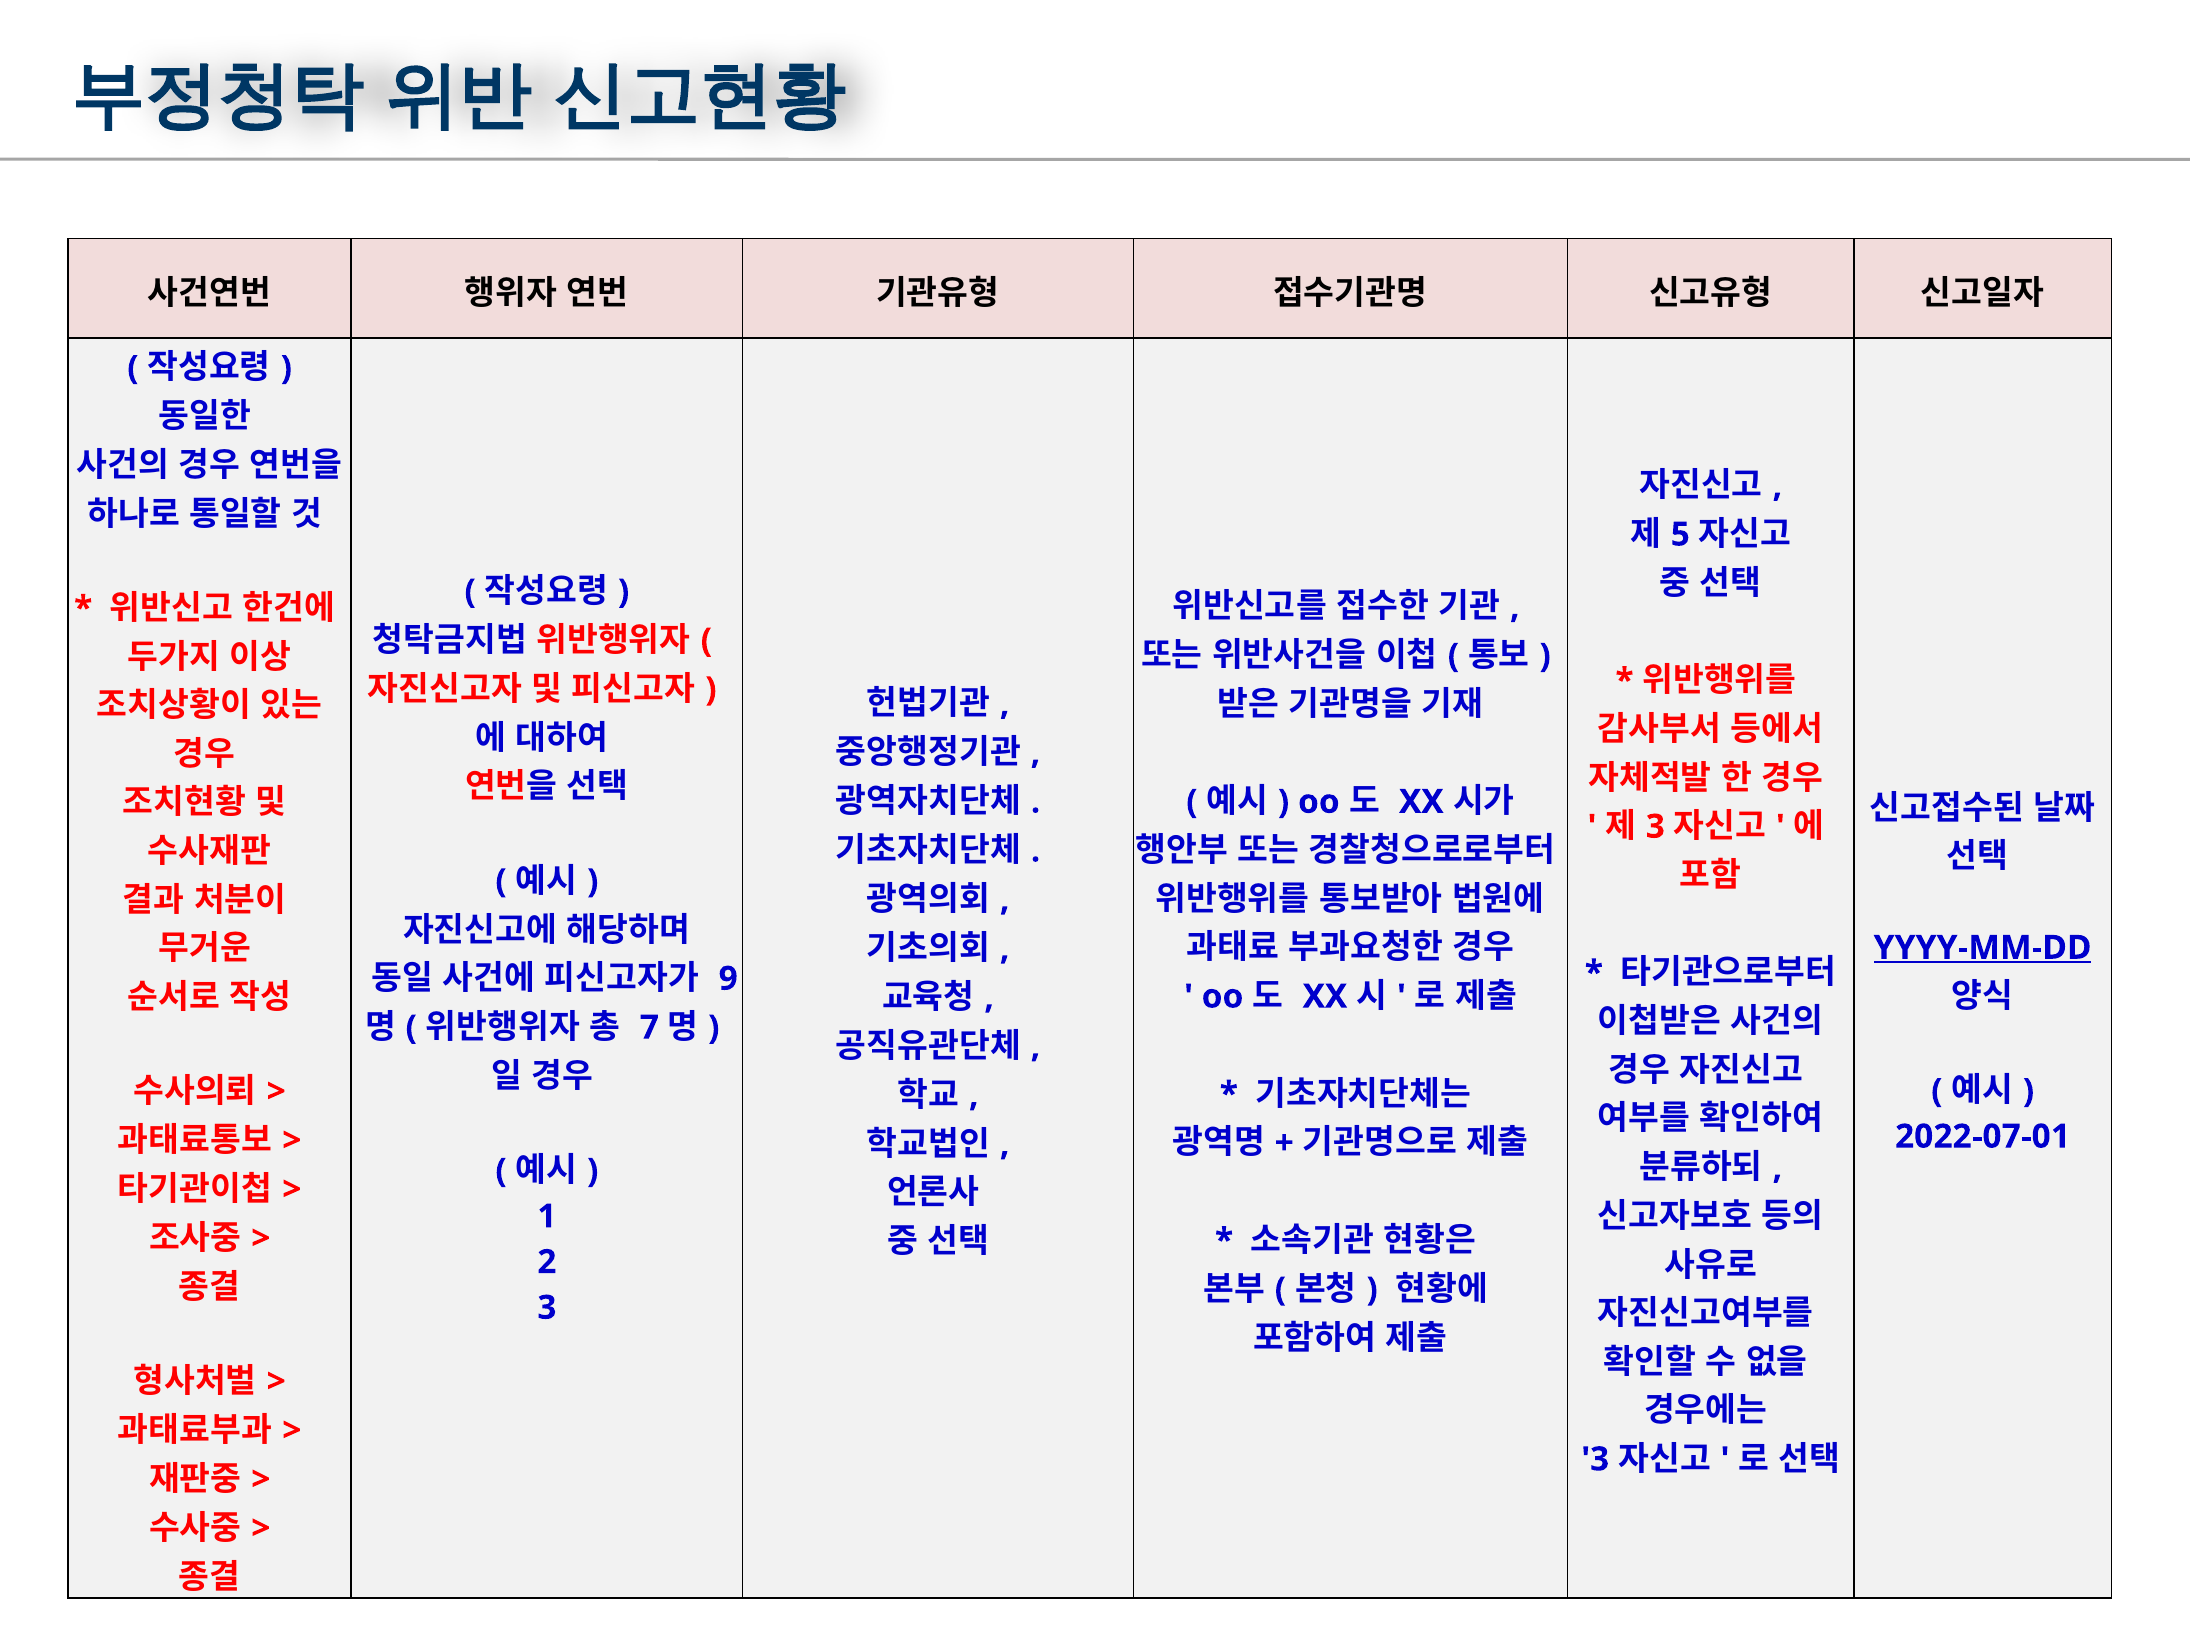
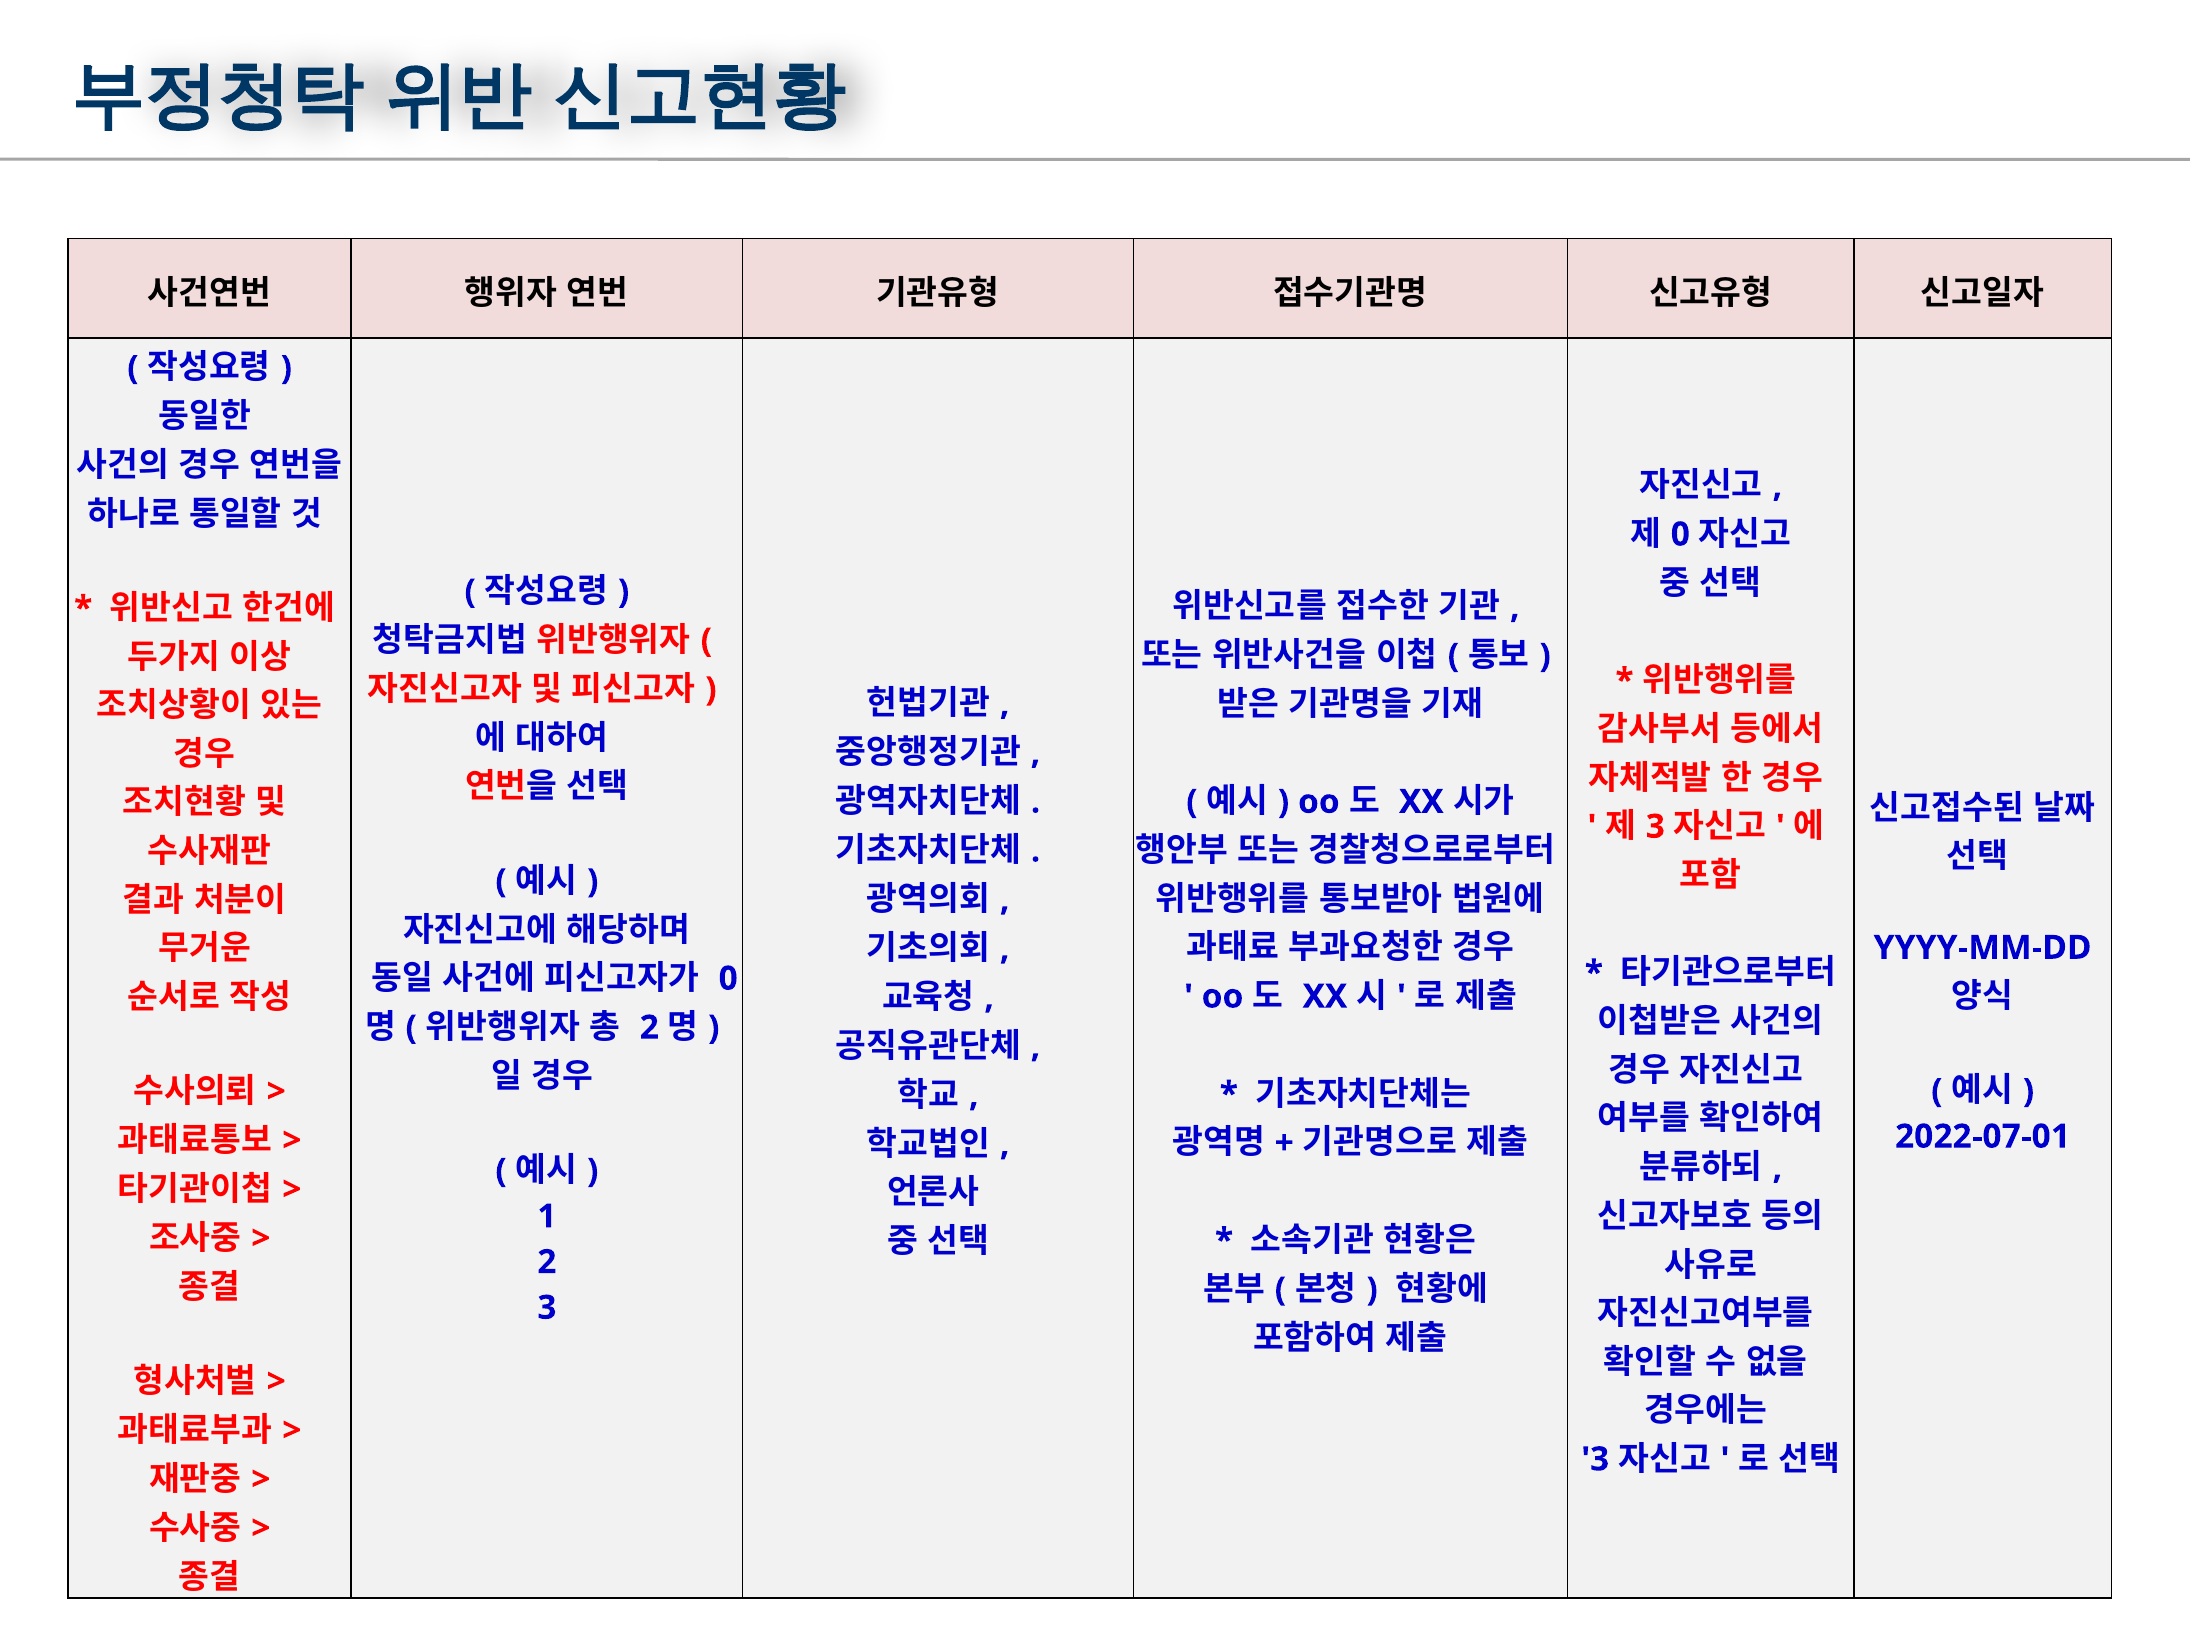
5: 5 -> 0 (1680, 534)
YYYY-MM-DD underline: present -> none (1983, 948)
9: 9 -> 0 (728, 979)
7: 7 -> 2 (649, 1028)
